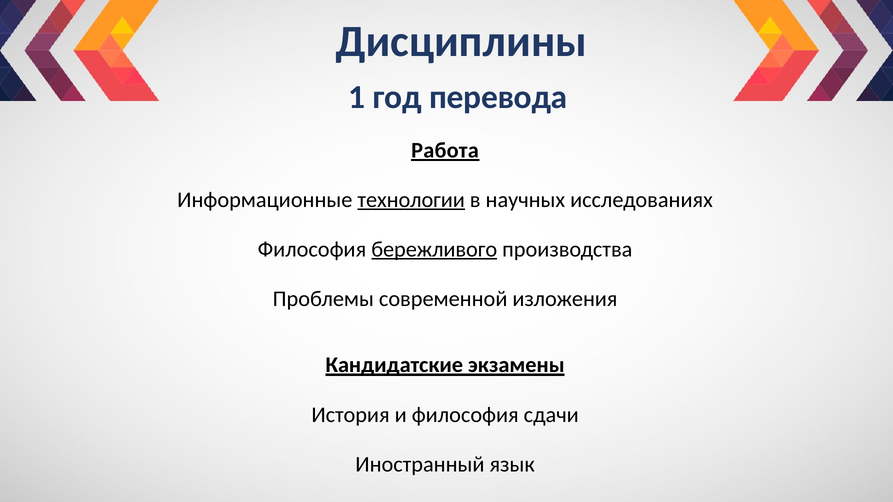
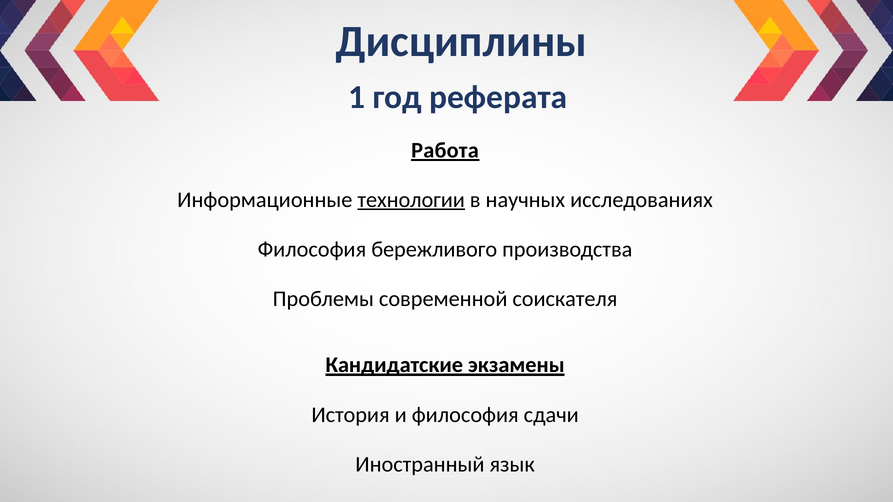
перевода: перевода -> реферата (498, 97)
бережливого underline: present -> none (434, 249)
изложения: изложения -> соискателя (565, 299)
